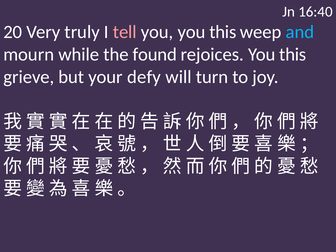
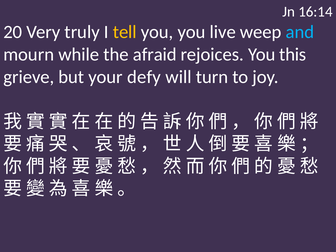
16:40: 16:40 -> 16:14 (315, 12)
tell colour: pink -> yellow (125, 32)
you you this: this -> live (223, 32)
found: found -> afraid (155, 54)
